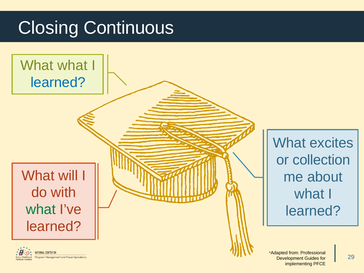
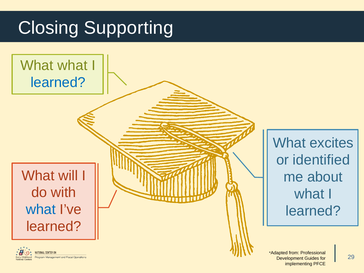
Continuous: Continuous -> Supporting (129, 28)
collection: collection -> identified (321, 160)
what colour: green -> blue (41, 210)
